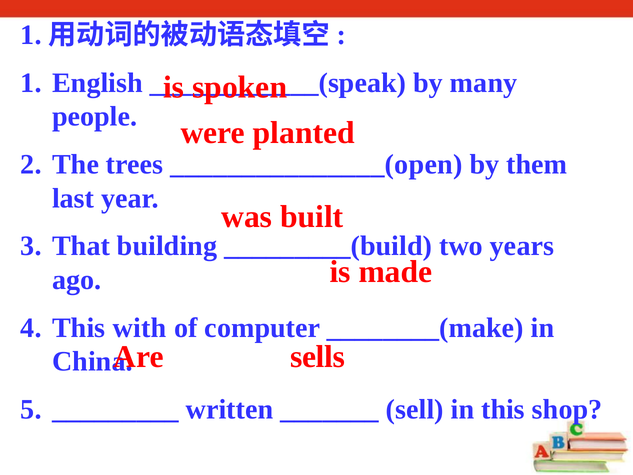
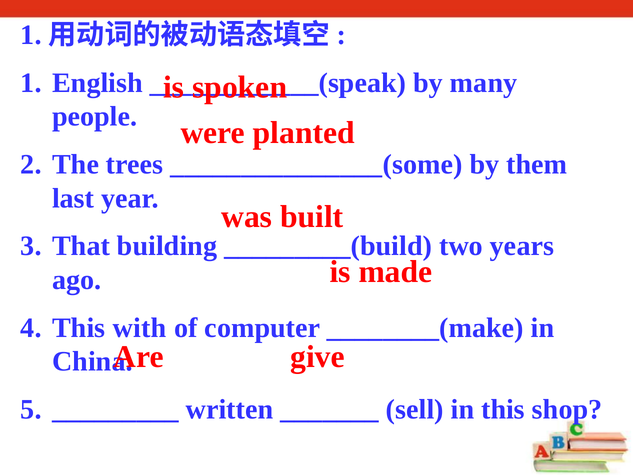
_______________(open: _______________(open -> _______________(some (317, 164)
sells: sells -> give (318, 356)
